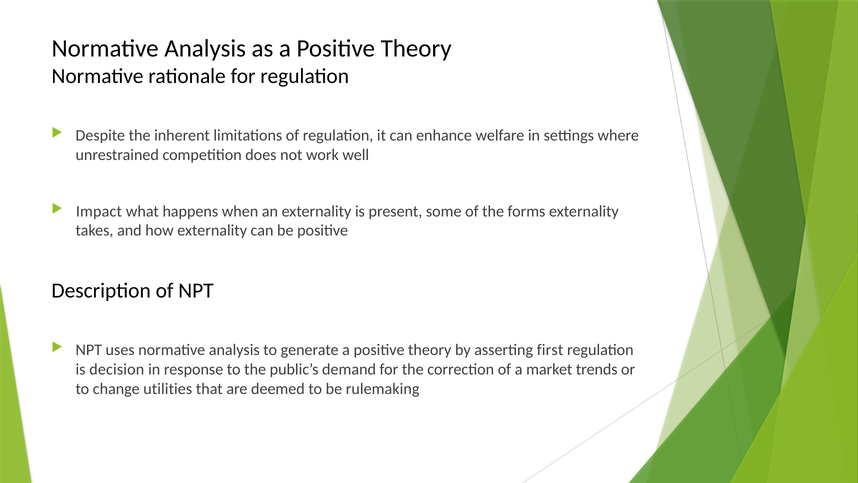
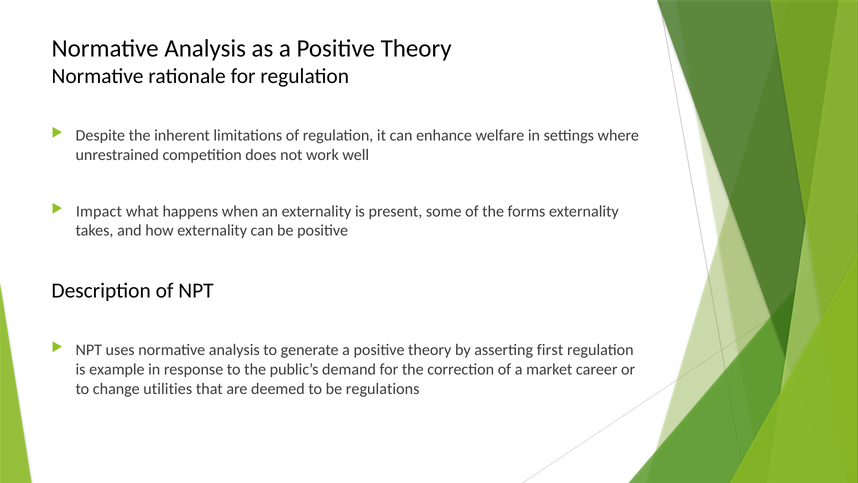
decision: decision -> example (117, 369)
trends: trends -> career (597, 369)
rulemaking: rulemaking -> regulations (383, 388)
